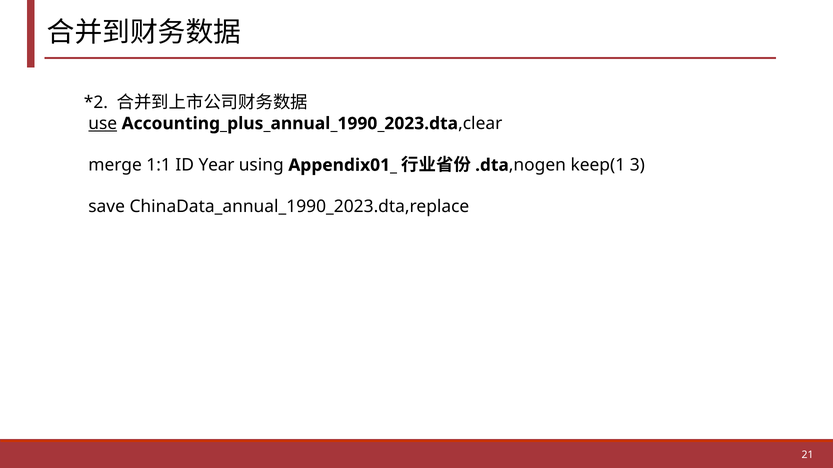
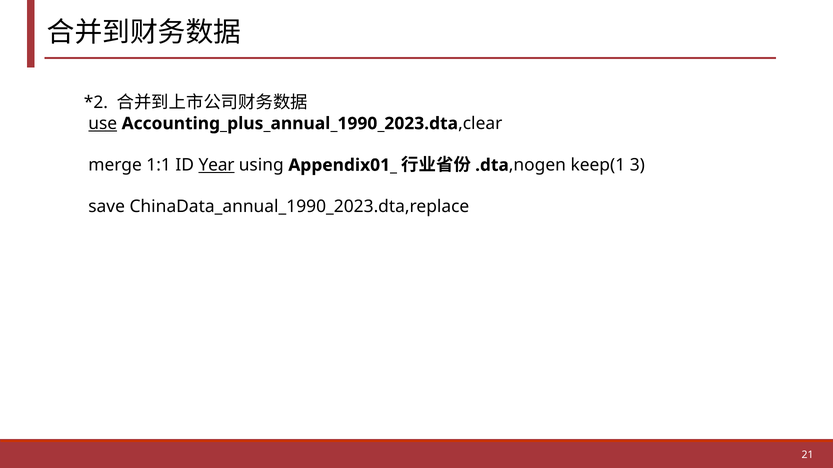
Year underline: none -> present (217, 165)
